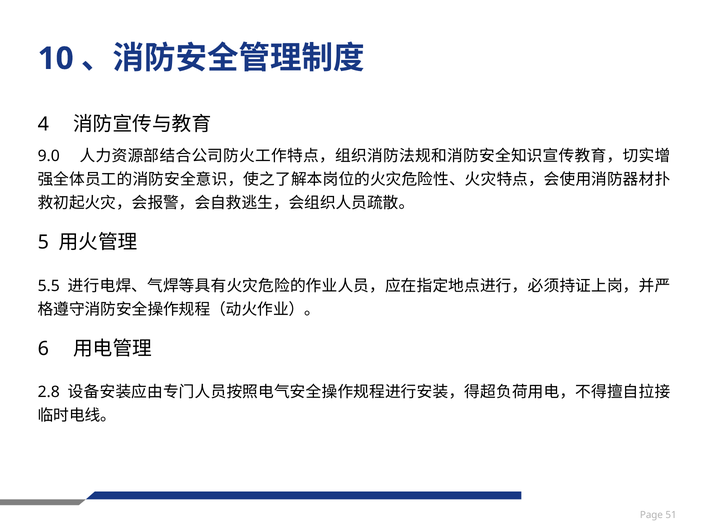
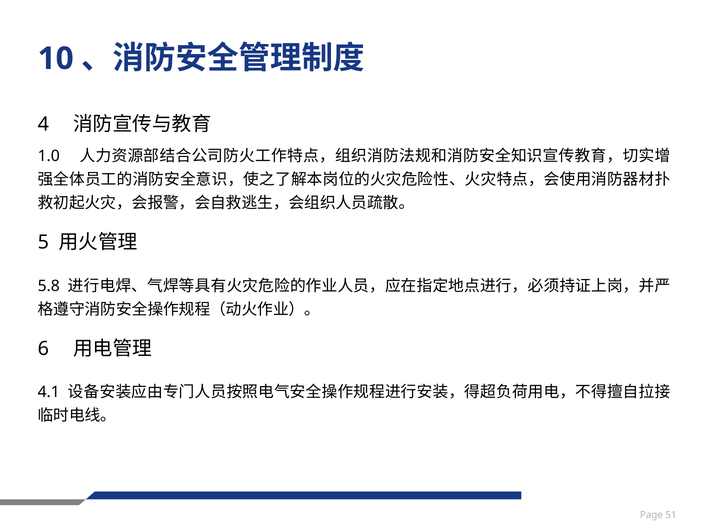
9.0: 9.0 -> 1.0 (49, 156)
5.5: 5.5 -> 5.8 (49, 286)
2.8: 2.8 -> 4.1 (49, 392)
